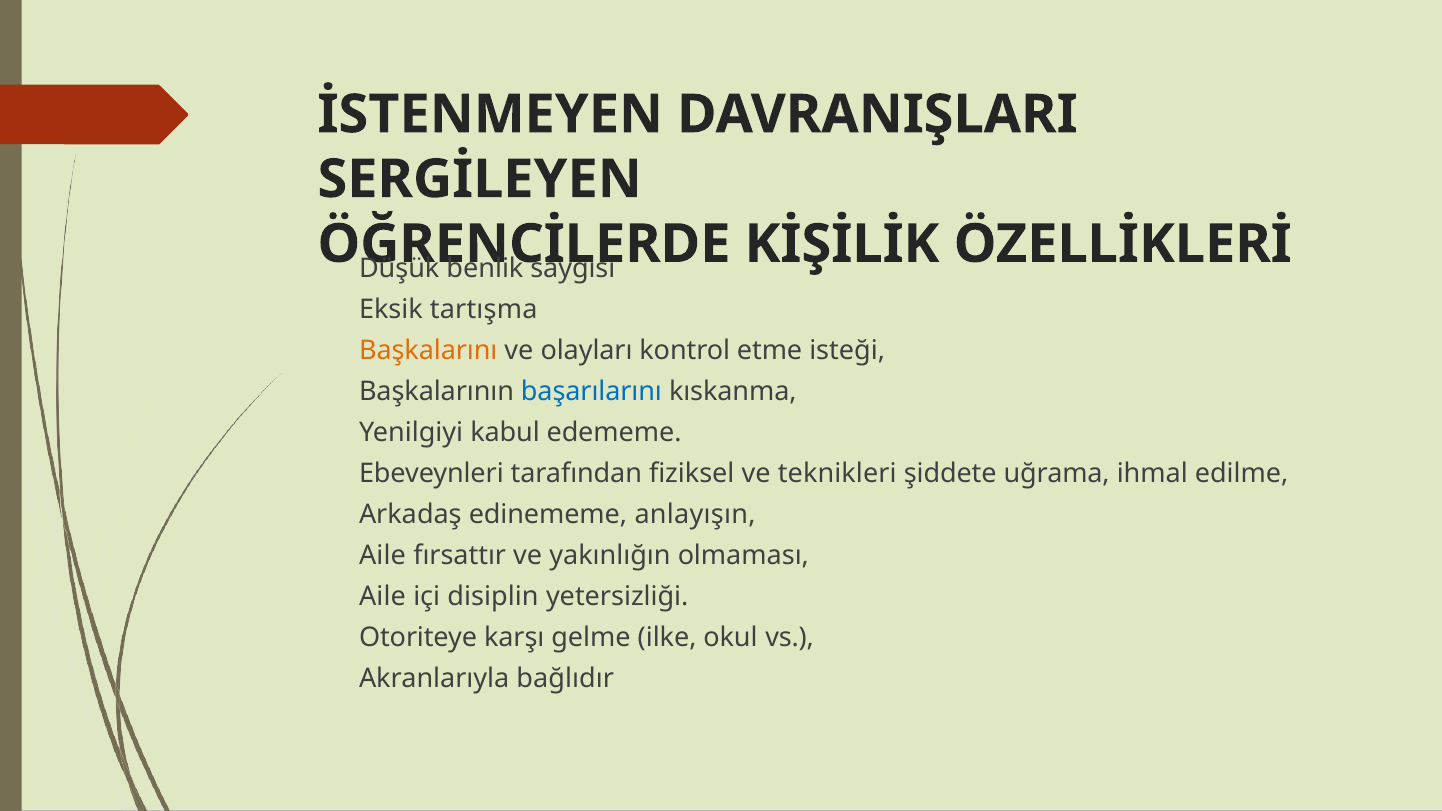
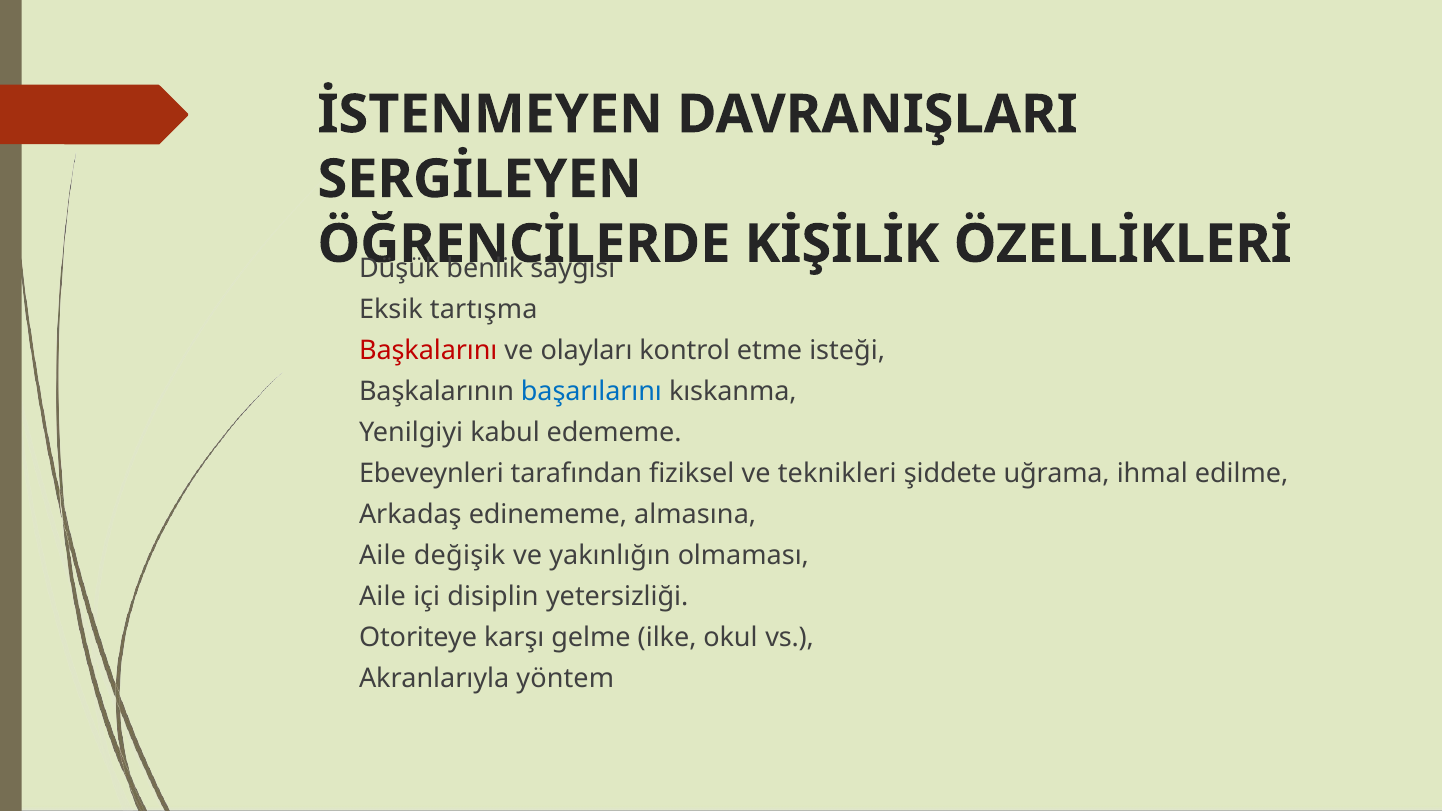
Başkalarını colour: orange -> red (428, 351)
anlayışın: anlayışın -> almasına (695, 515)
fırsattır: fırsattır -> değişik (460, 556)
bağlıdır: bağlıdır -> yöntem (565, 679)
